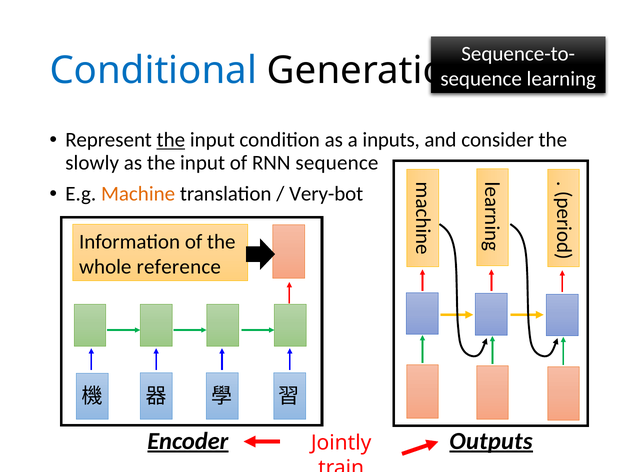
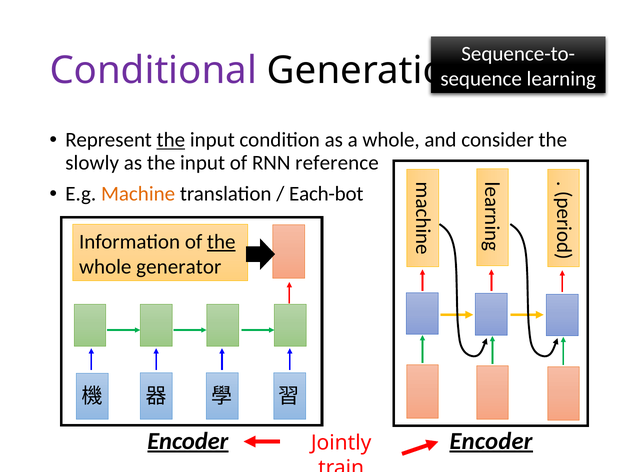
Conditional colour: blue -> purple (153, 71)
a inputs: inputs -> whole (391, 140)
RNN sequence: sequence -> reference (337, 163)
Very-bot: Very-bot -> Each-bot (326, 194)
the underline: none -> present (221, 242)
reference: reference -> generator (179, 267)
Encoder Outputs: Outputs -> Encoder (491, 441)
